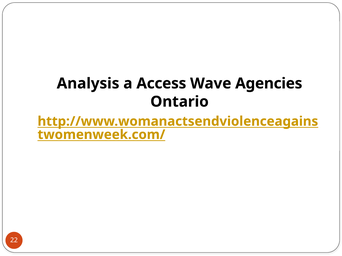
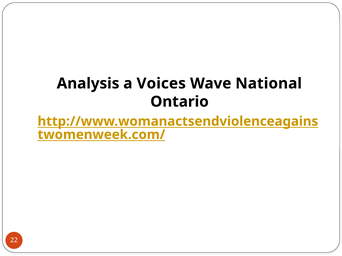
Access: Access -> Voices (161, 84)
Agencies: Agencies -> National (269, 84)
